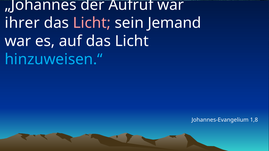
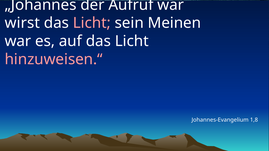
ihrer: ihrer -> wirst (22, 23)
Jemand: Jemand -> Meinen (174, 23)
hinzuweisen.“ colour: light blue -> pink (54, 59)
